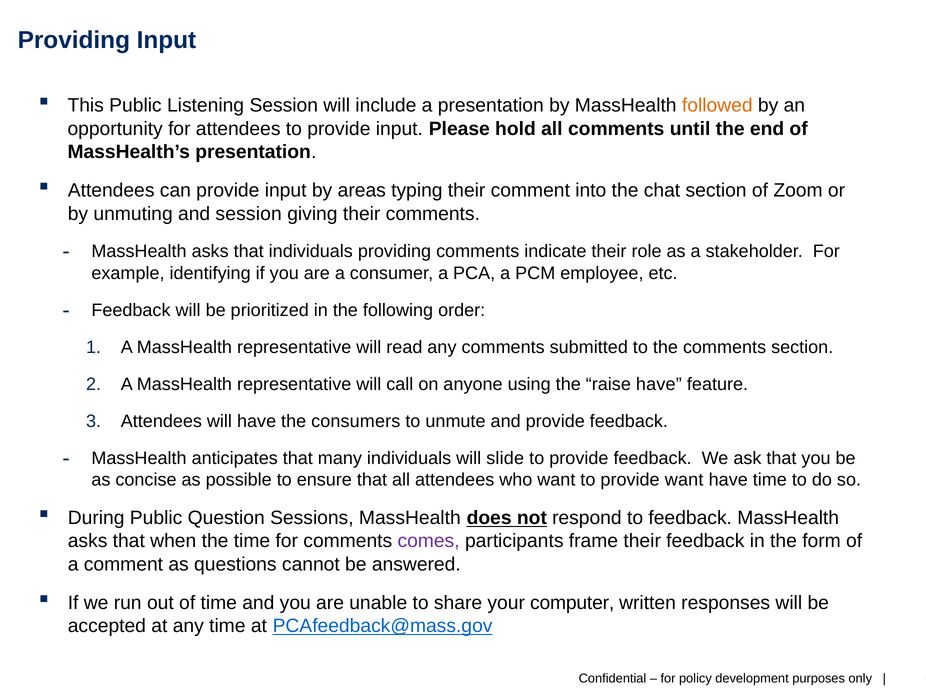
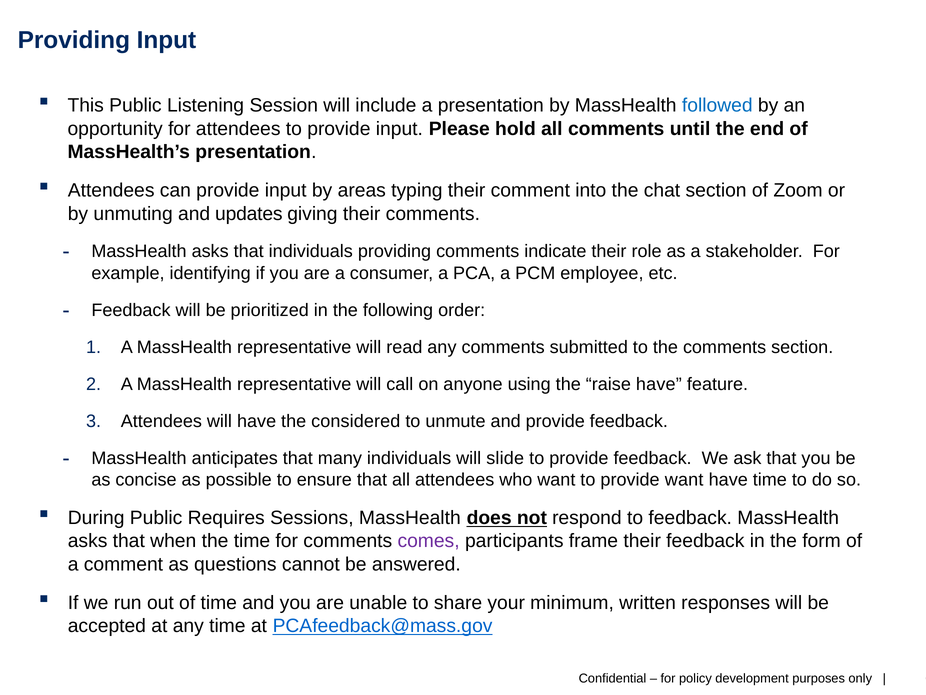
followed colour: orange -> blue (717, 106)
and session: session -> updates (249, 214)
consumers: consumers -> considered (356, 421)
Question: Question -> Requires (226, 518)
computer: computer -> minimum (572, 602)
